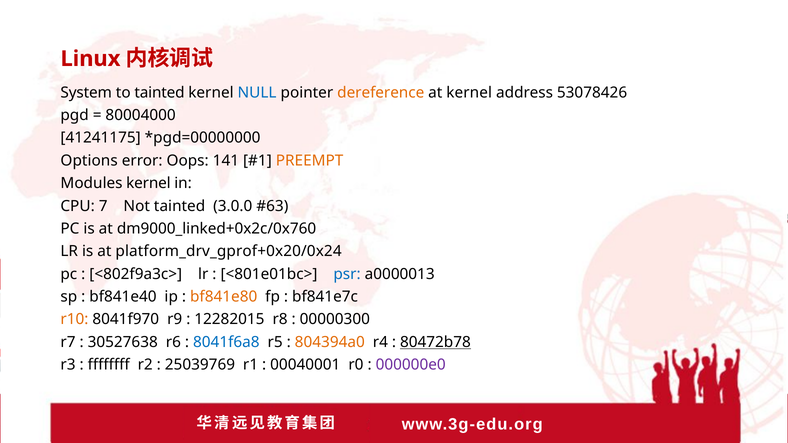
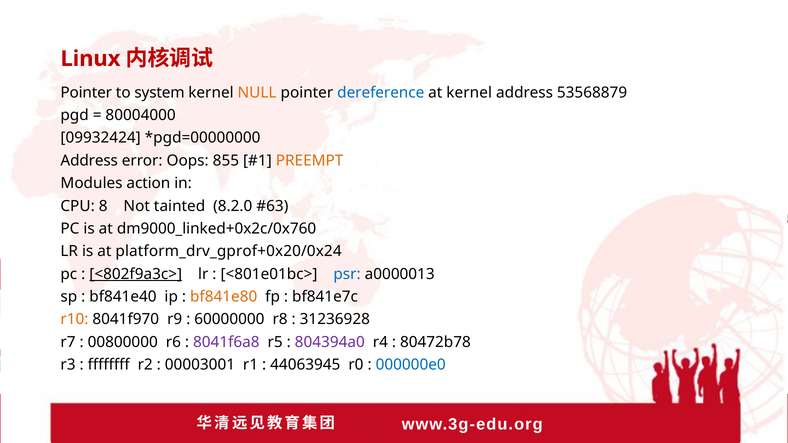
System: System -> Pointer (86, 93)
to tainted: tainted -> system (160, 93)
NULL colour: blue -> orange (257, 93)
dereference colour: orange -> blue (381, 93)
53078426: 53078426 -> 53568879 (592, 93)
41241175: 41241175 -> 09932424 (101, 138)
Options: Options -> Address (89, 161)
141: 141 -> 855 (226, 161)
Modules kernel: kernel -> action (148, 183)
7: 7 -> 8 (103, 206)
3.0.0: 3.0.0 -> 8.2.0 (233, 206)
<802f9a3c> underline: none -> present (136, 274)
12282015: 12282015 -> 60000000 (229, 320)
00000300: 00000300 -> 31236928 (335, 320)
30527638: 30527638 -> 00800000 (123, 342)
8041f6a8 colour: blue -> purple (226, 342)
804394a0 colour: orange -> purple (330, 342)
80472b78 underline: present -> none (435, 342)
25039769: 25039769 -> 00003001 (200, 365)
00040001: 00040001 -> 44063945 (305, 365)
000000e0 colour: purple -> blue (411, 365)
